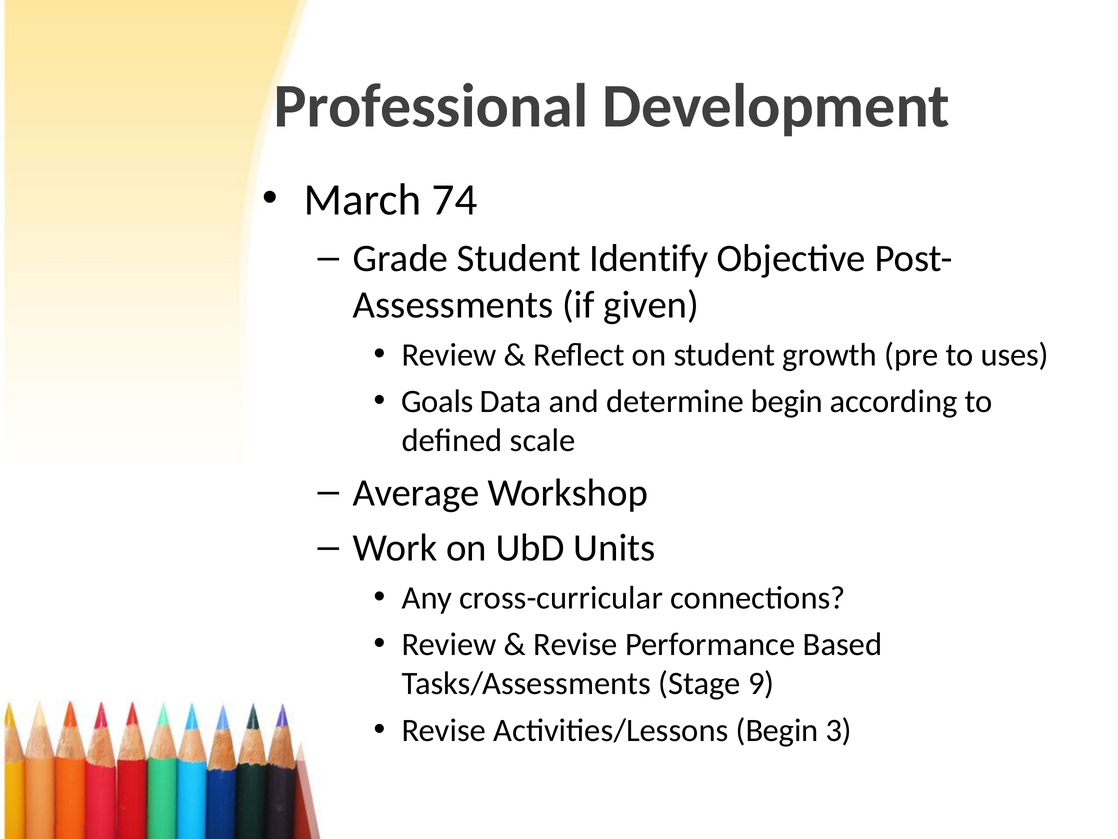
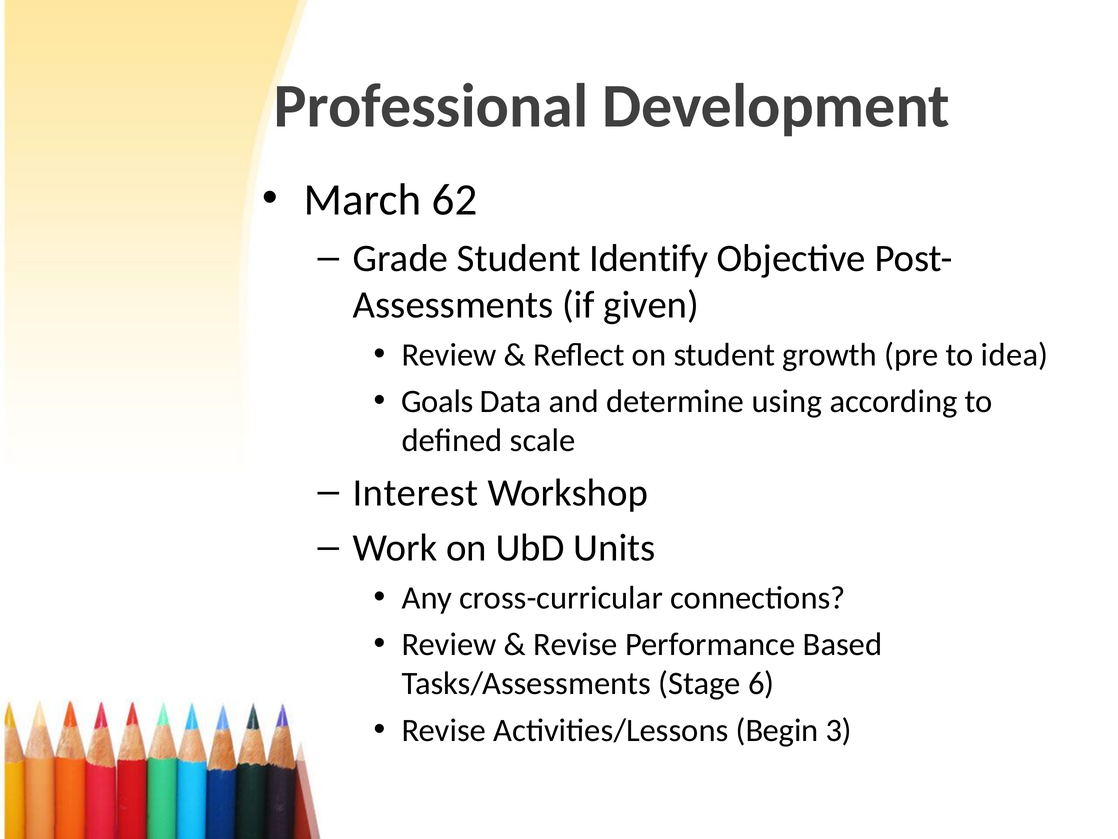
74: 74 -> 62 (455, 200)
uses: uses -> idea (1015, 355)
determine begin: begin -> using (787, 401)
Average: Average -> Interest (416, 492)
9: 9 -> 6 (761, 683)
